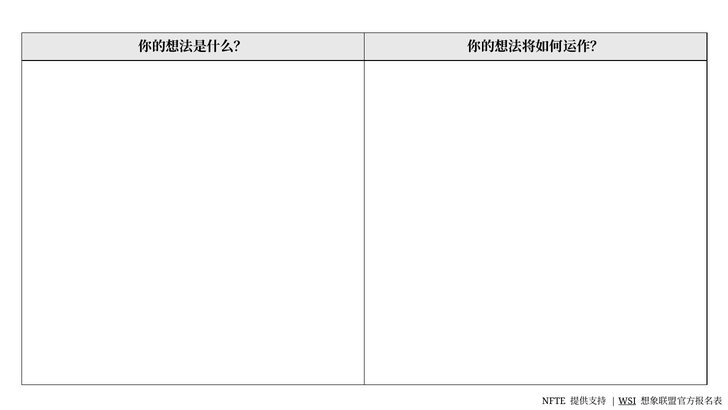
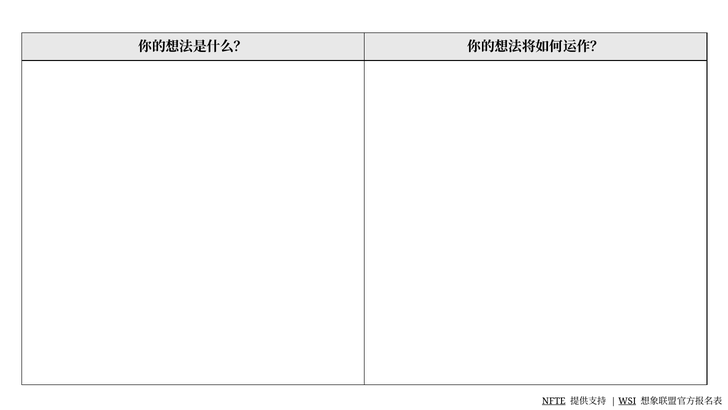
NFTE underline: none -> present (554, 401)
